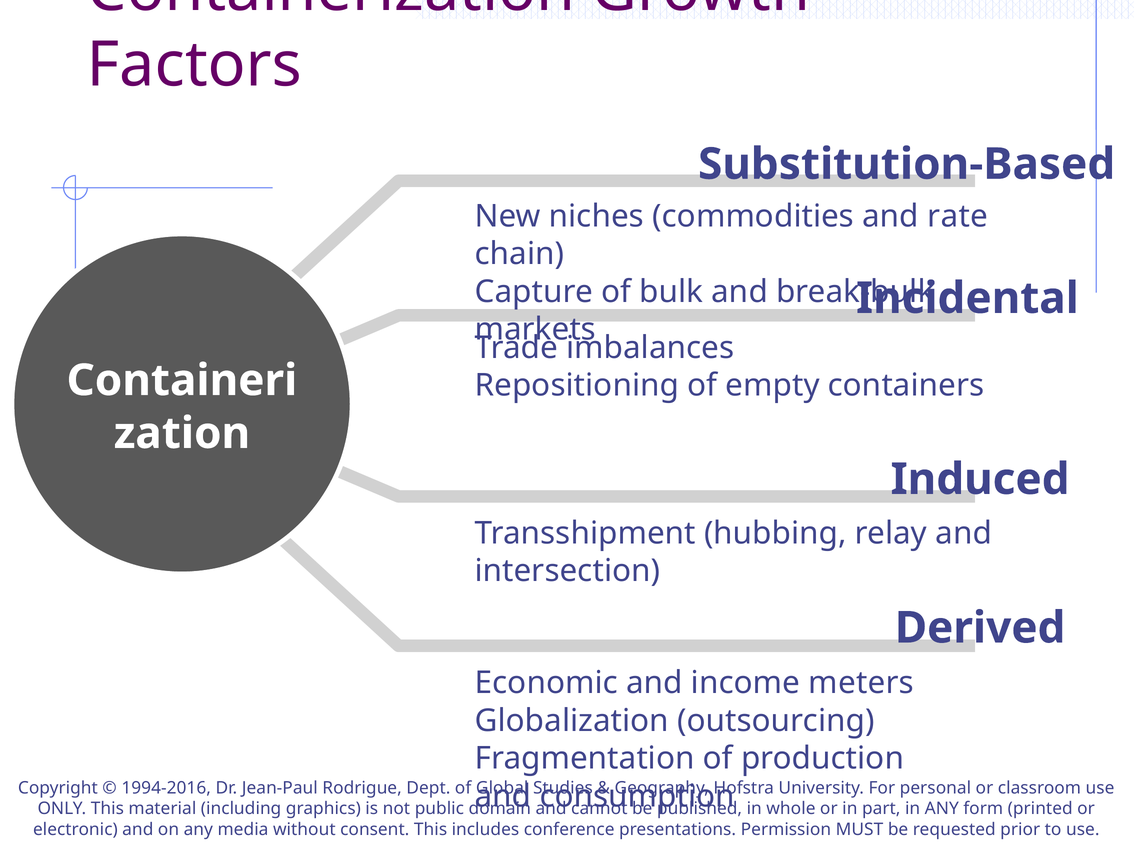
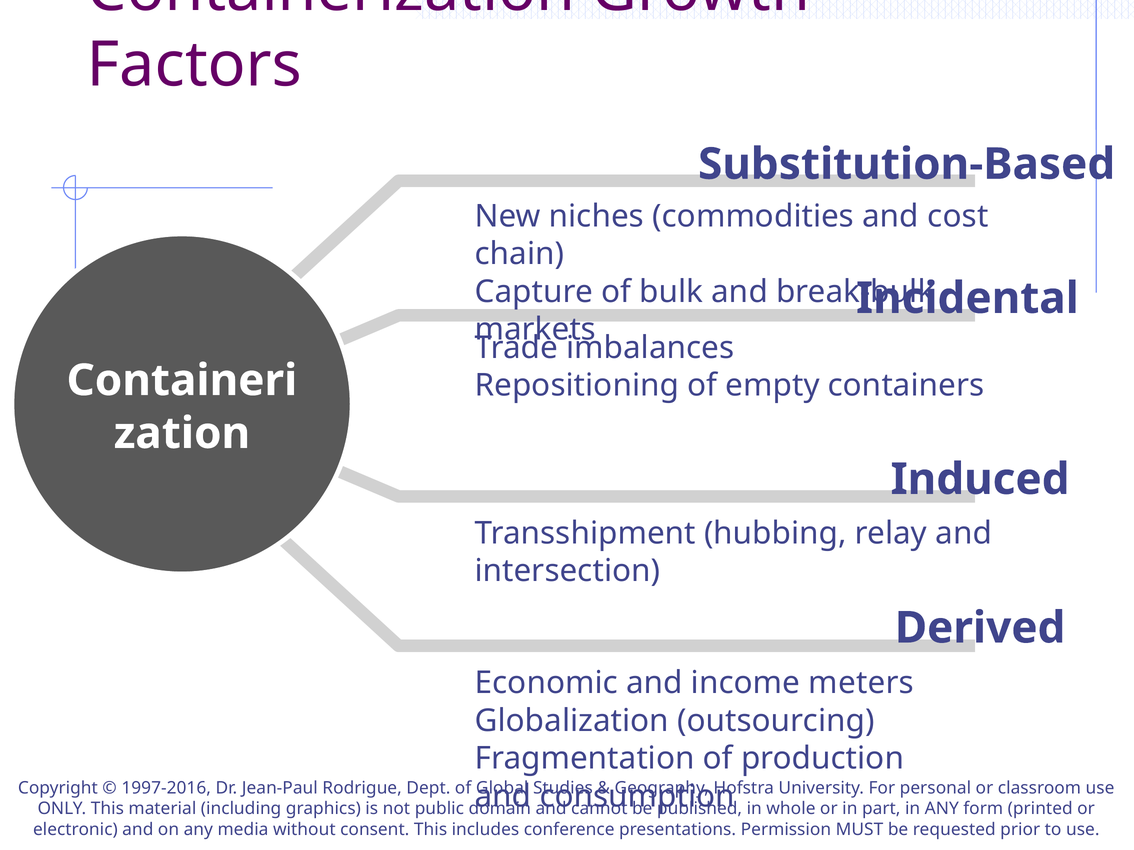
rate: rate -> cost (958, 216)
1994-2016: 1994-2016 -> 1997-2016 (166, 788)
